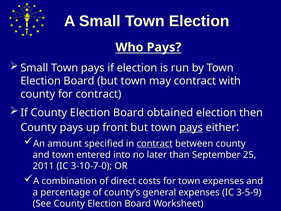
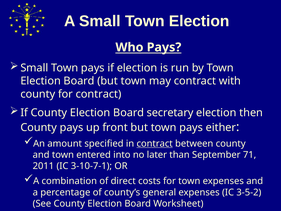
obtained: obtained -> secretary (170, 113)
pays underline: present -> none (191, 127)
25: 25 -> 71 (250, 155)
3-10-7-0: 3-10-7-0 -> 3-10-7-1 (91, 166)
3-5-9: 3-5-9 -> 3-5-2 (249, 192)
